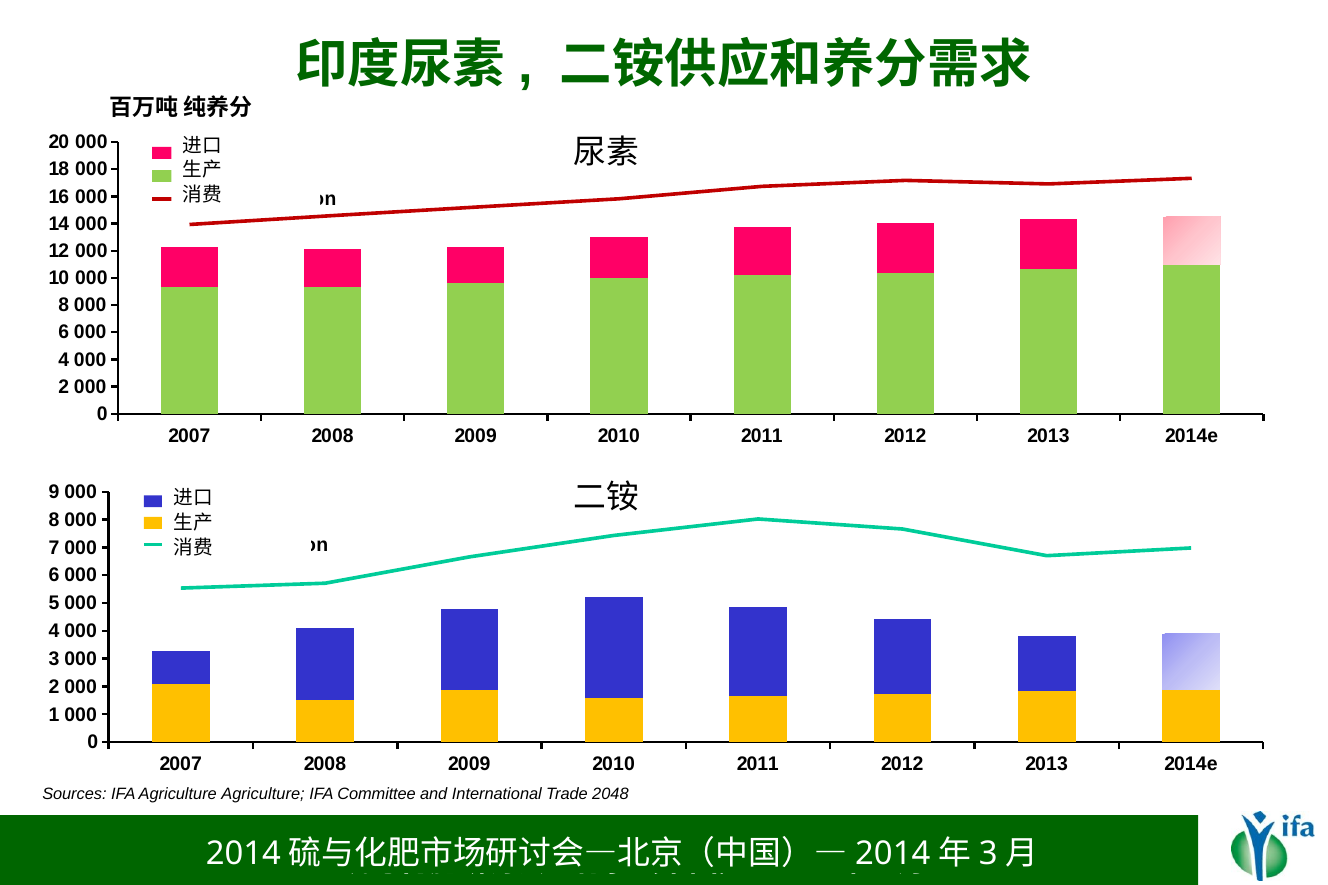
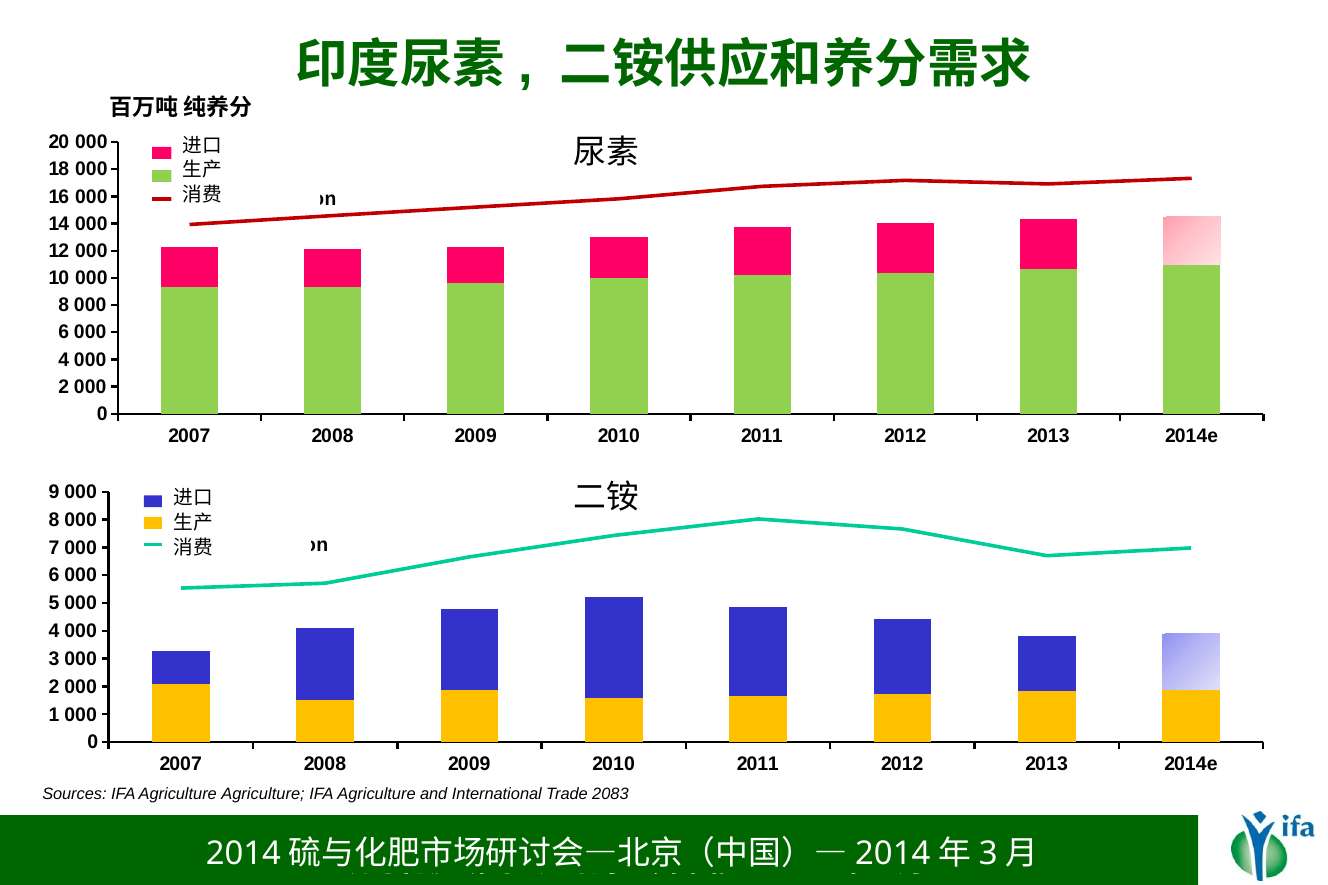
Committee: Committee -> Agriculture (377, 794)
2048: 2048 -> 2083 (610, 794)
